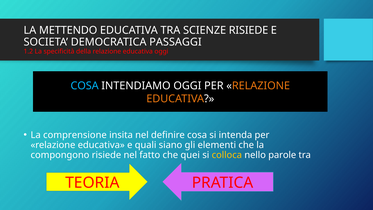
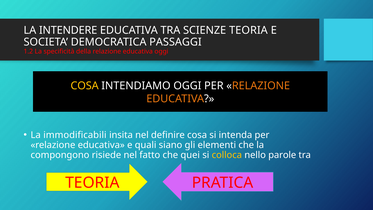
METTENDO: METTENDO -> INTENDERE (68, 30)
SCIENZE RISIEDE: RISIEDE -> TEORIA (248, 30)
COSA colour: light blue -> yellow (85, 86)
comprensione: comprensione -> immodificabili (75, 135)
